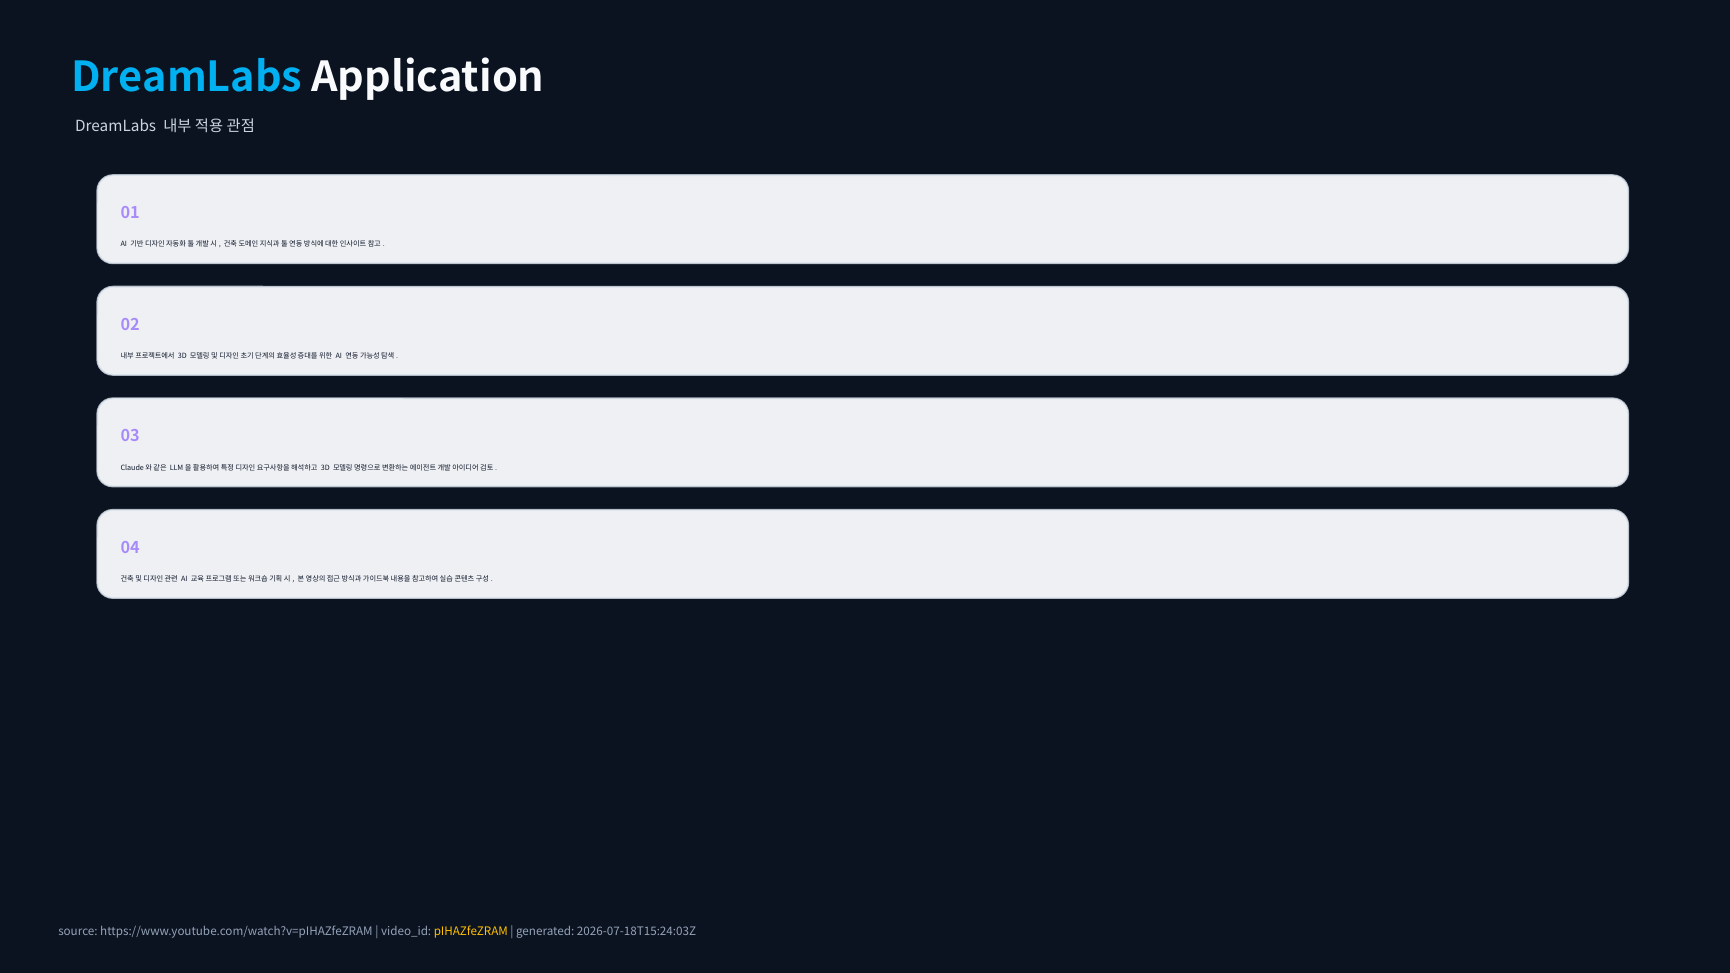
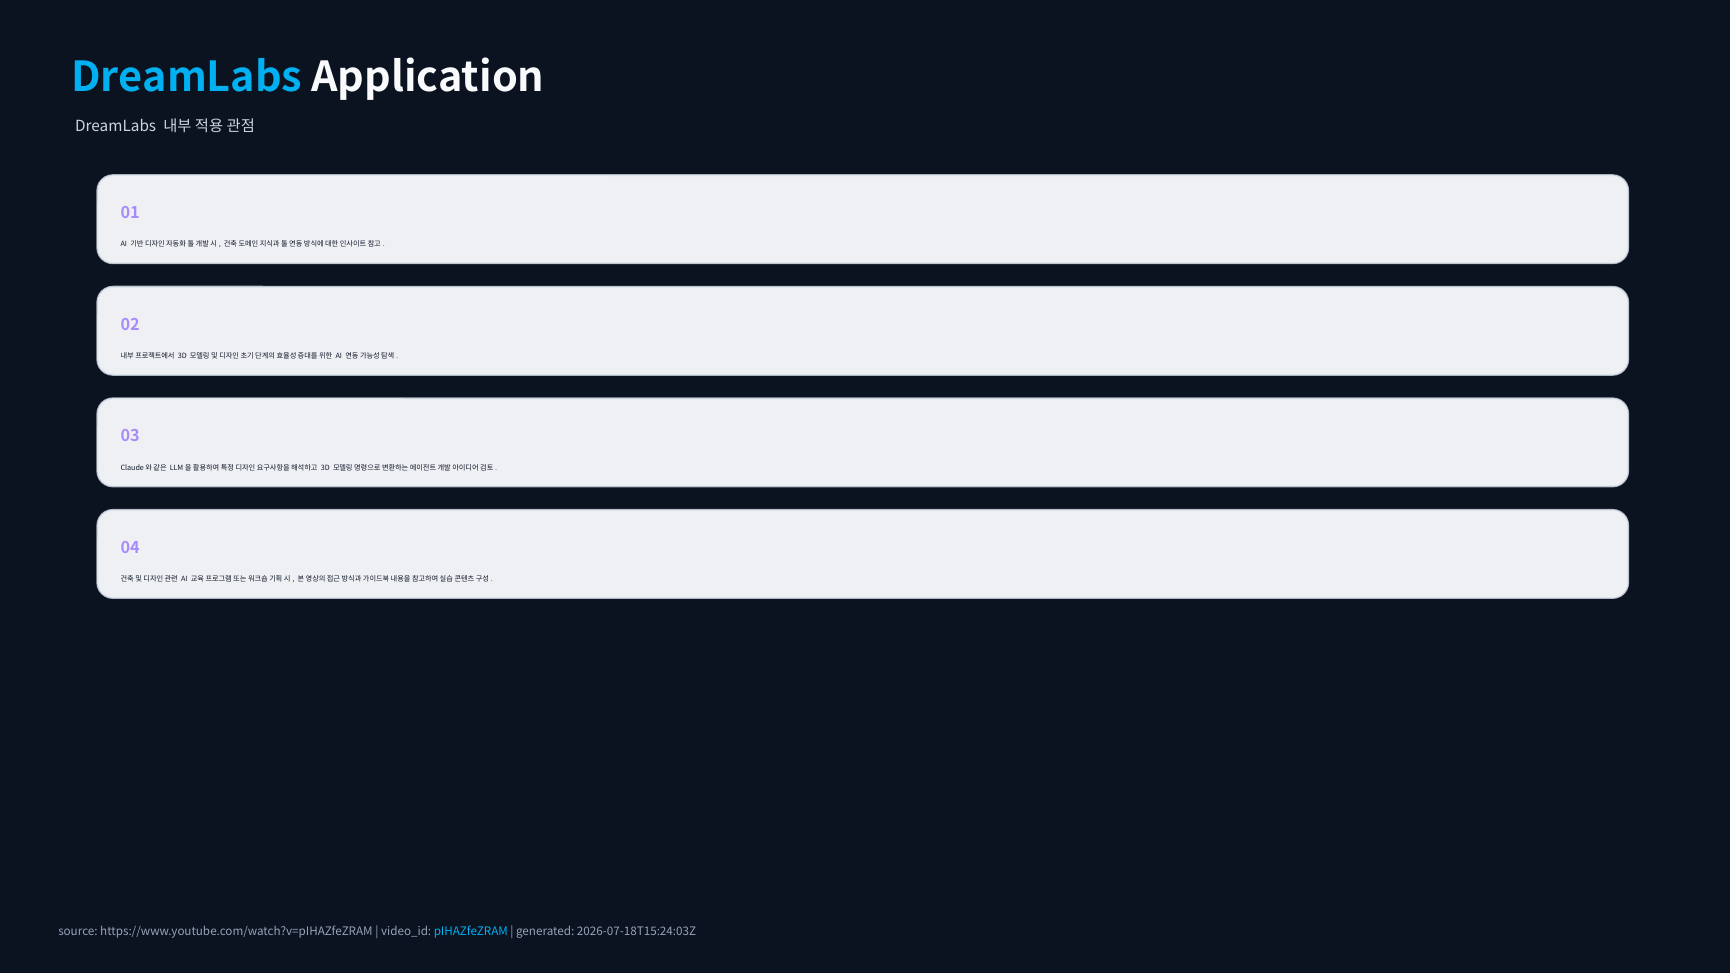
pIHAZfeZRAM colour: yellow -> light blue (471, 932)
